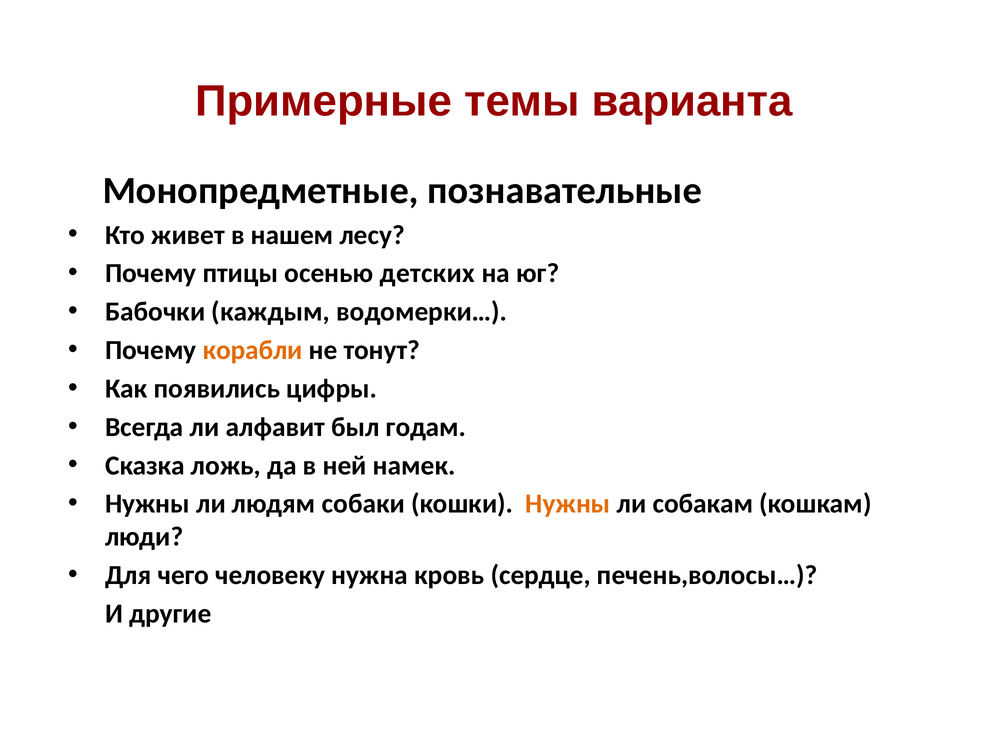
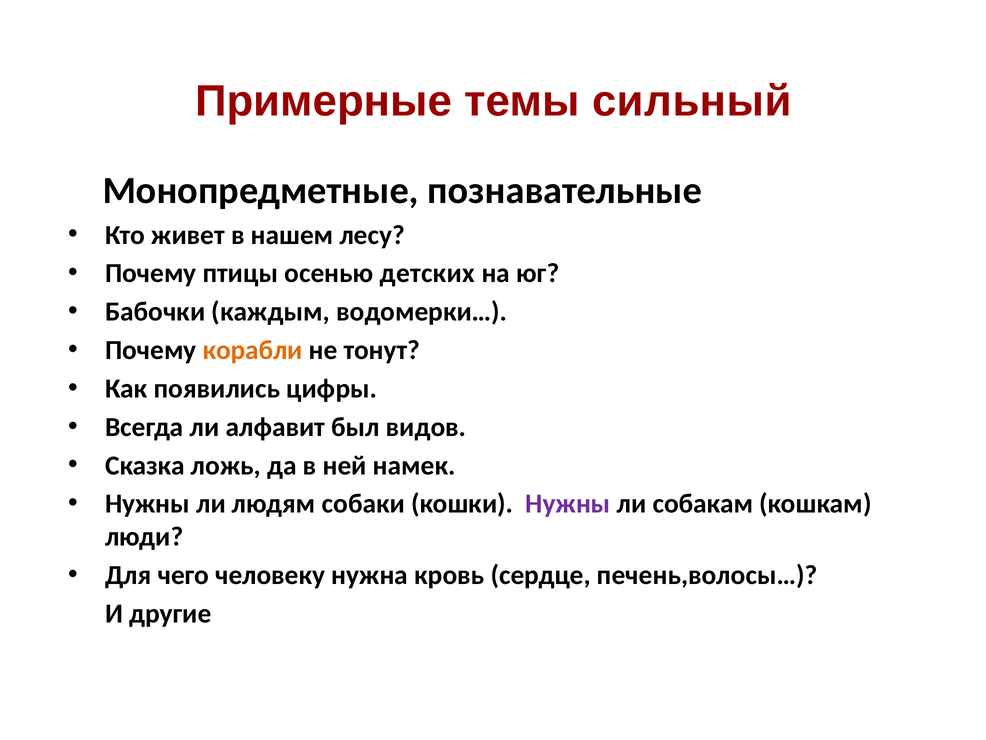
варианта: варианта -> сильный (692, 101)
годам: годам -> видов (426, 427)
Нужны colour: orange -> purple (568, 504)
